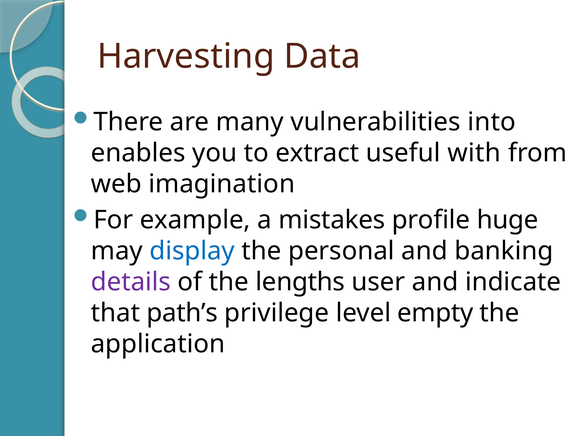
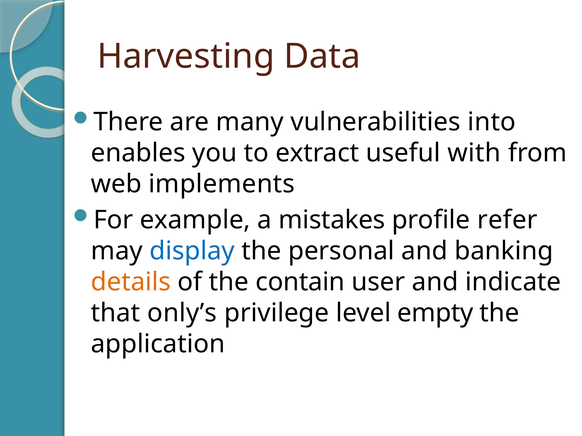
imagination: imagination -> implements (222, 184)
huge: huge -> refer (507, 220)
details colour: purple -> orange (131, 282)
lengths: lengths -> contain (300, 282)
path’s: path’s -> only’s (182, 313)
